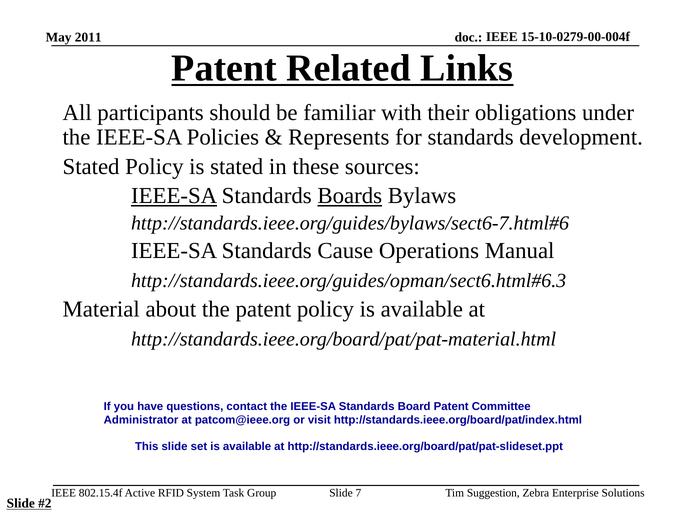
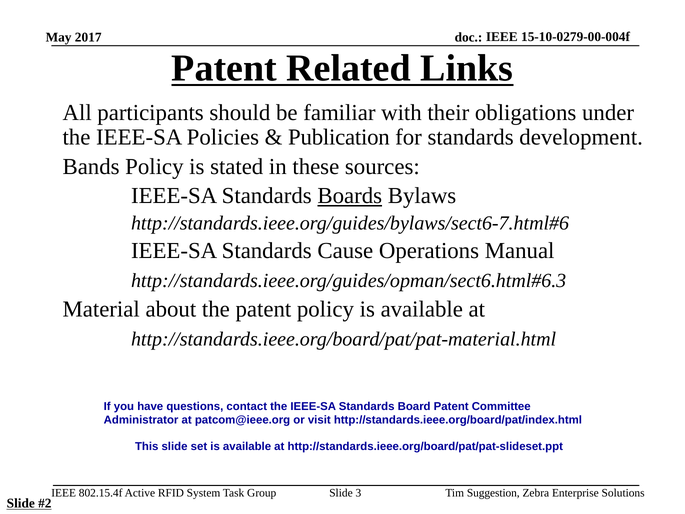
2011: 2011 -> 2017 (88, 37)
Represents: Represents -> Publication (339, 137)
Stated: Stated -> Bands (91, 167)
IEEE-SA underline: present -> none (174, 196)
7: 7 -> 3 (358, 493)
